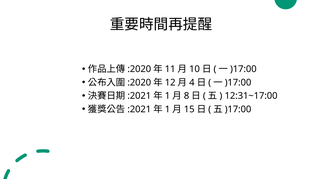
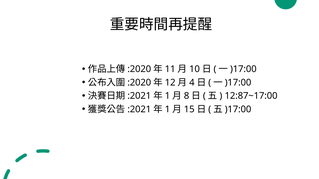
12:31~17:00: 12:31~17:00 -> 12:87~17:00 (251, 96)
